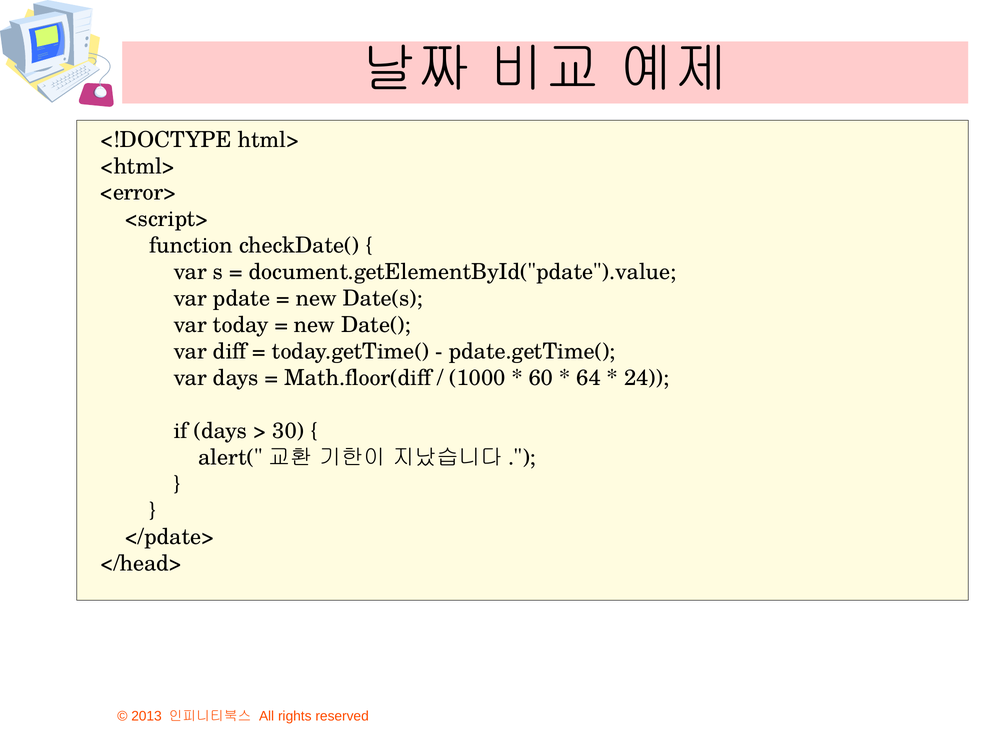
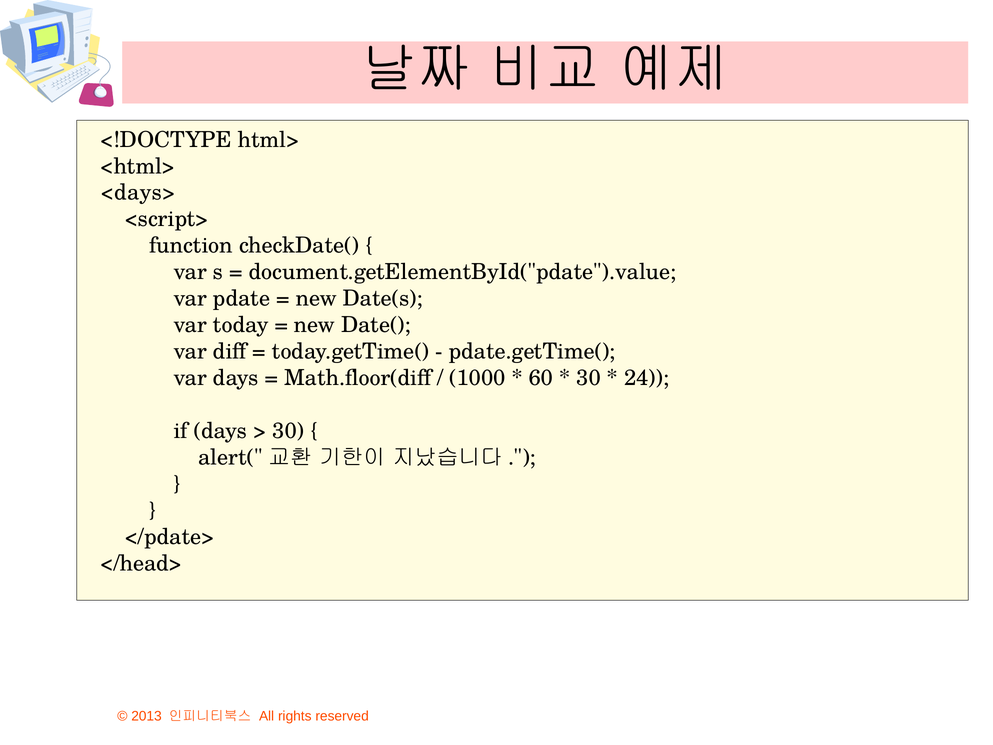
<error>: <error> -> <days> (138, 193)
64: 64 -> 30 (589, 378)
